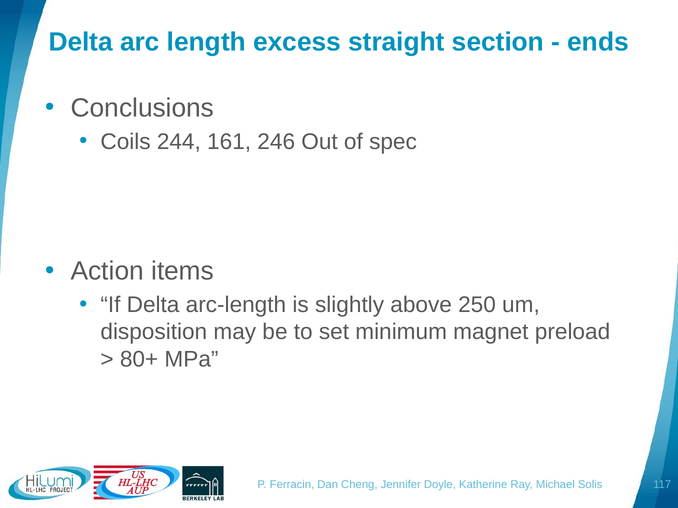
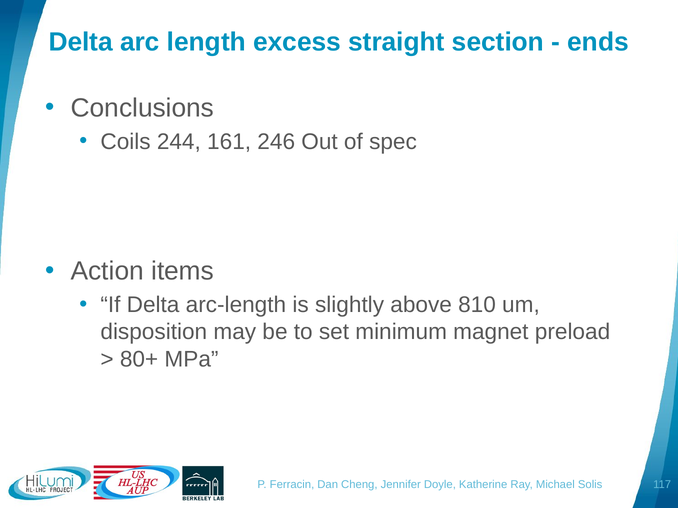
250: 250 -> 810 (477, 305)
